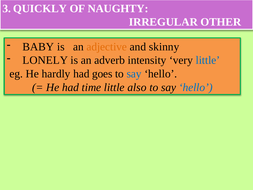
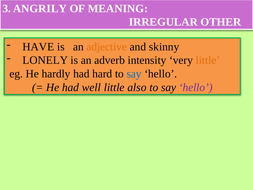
QUICKLY: QUICKLY -> ANGRILY (40, 9)
NAUGHTY: NAUGHTY -> MEANING (118, 9)
BABY: BABY -> HAVE (38, 47)
little colour: blue -> orange (208, 60)
goes: goes -> hard (102, 74)
time: time -> well (91, 87)
hello colour: blue -> purple (196, 87)
